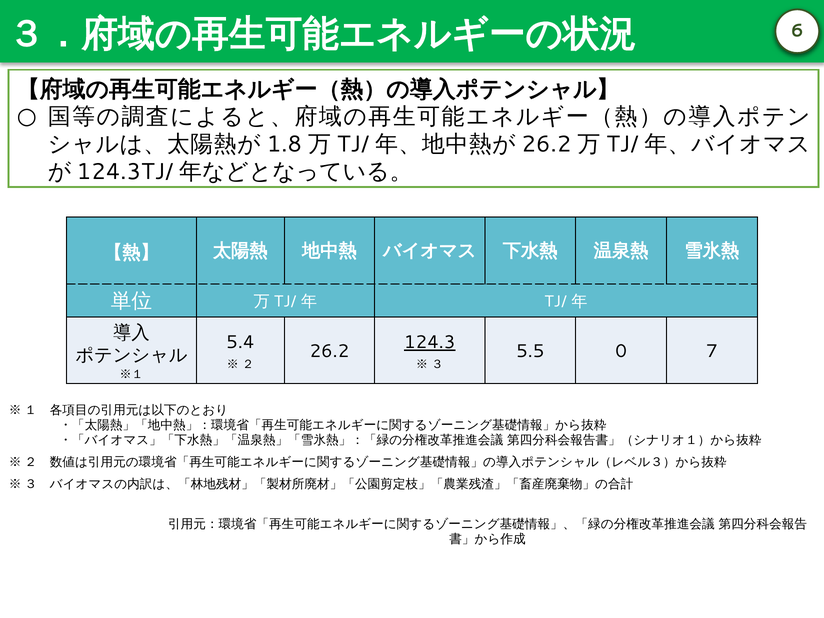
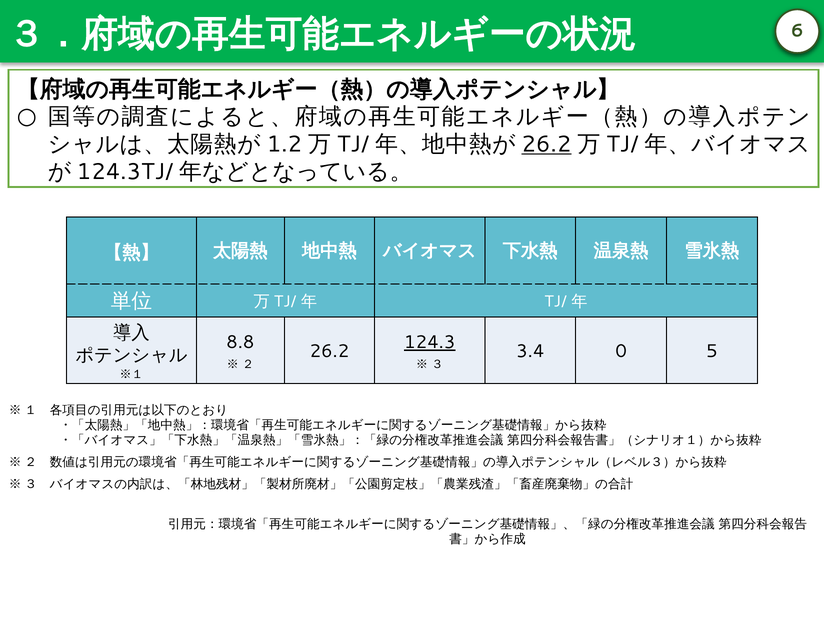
1.8: 1.8 -> 1.2 (284, 144)
26.2 underline: none -> present (546, 144)
5.4: 5.4 -> 8.8 (240, 342)
5.5: 5.5 -> 3.4 (530, 351)
7: 7 -> 5 (712, 351)
